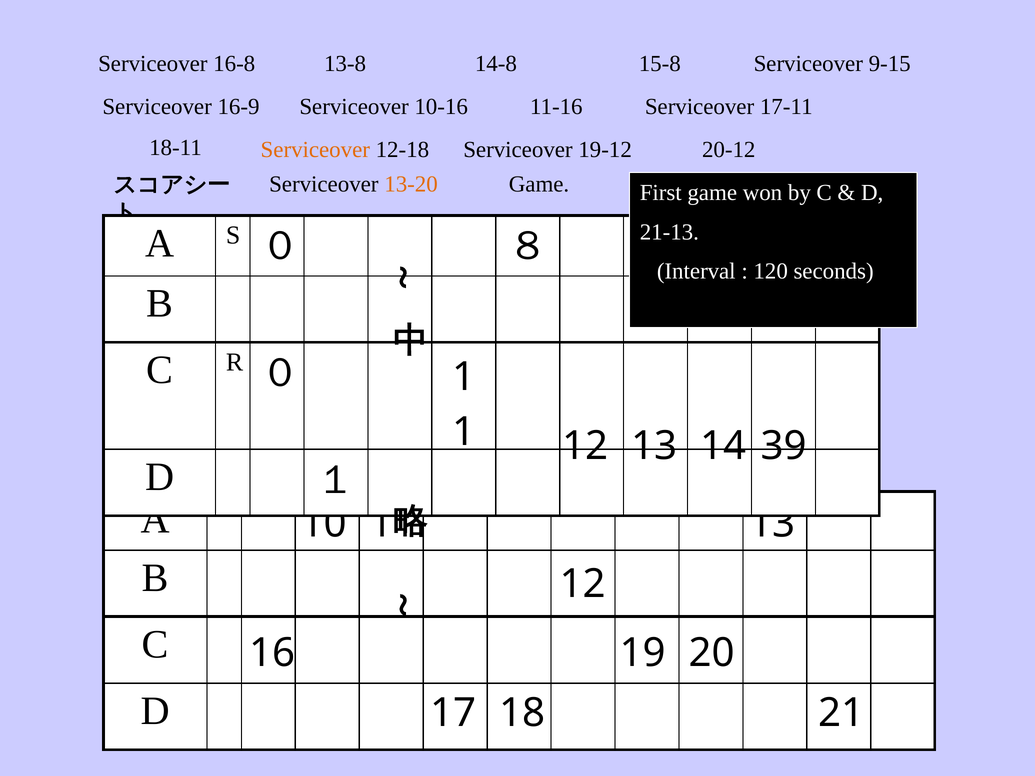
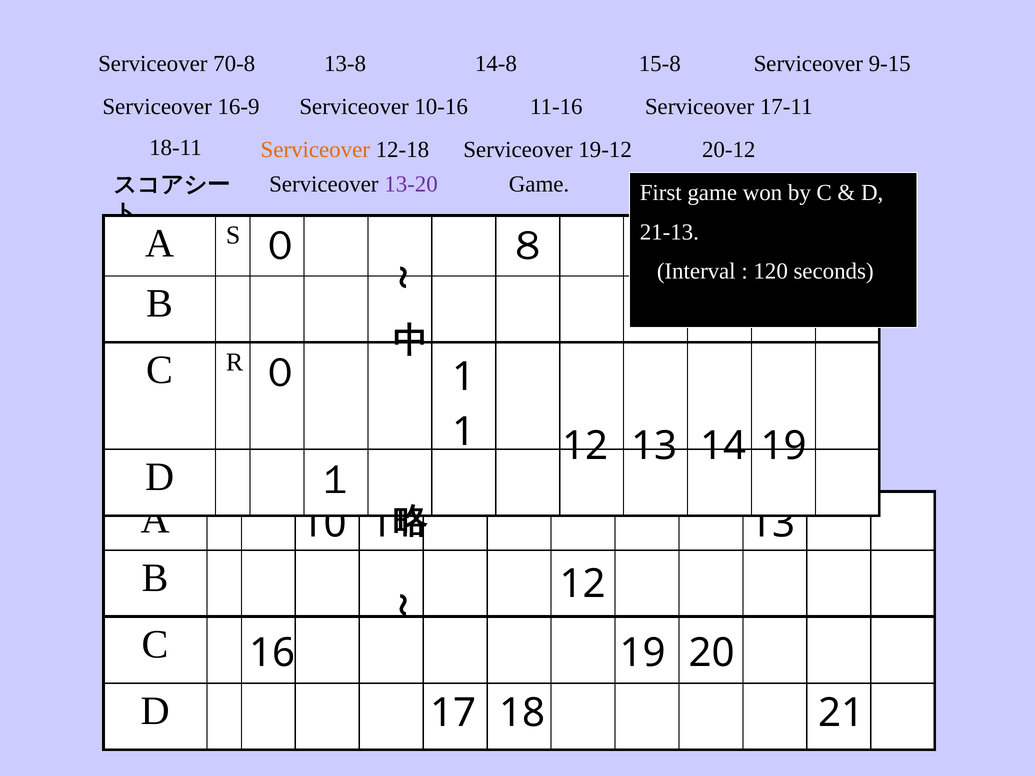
16-8: 16-8 -> 70-8 (234, 64)
13-20 colour: orange -> purple (411, 184)
14 39: 39 -> 19 (784, 446)
